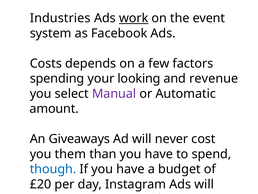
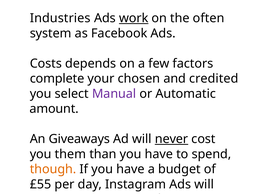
event: event -> often (209, 18)
spending: spending -> complete (57, 78)
looking: looking -> chosen (139, 78)
revenue: revenue -> credited (214, 78)
never underline: none -> present (172, 139)
though colour: blue -> orange (53, 169)
£20: £20 -> £55 (41, 184)
